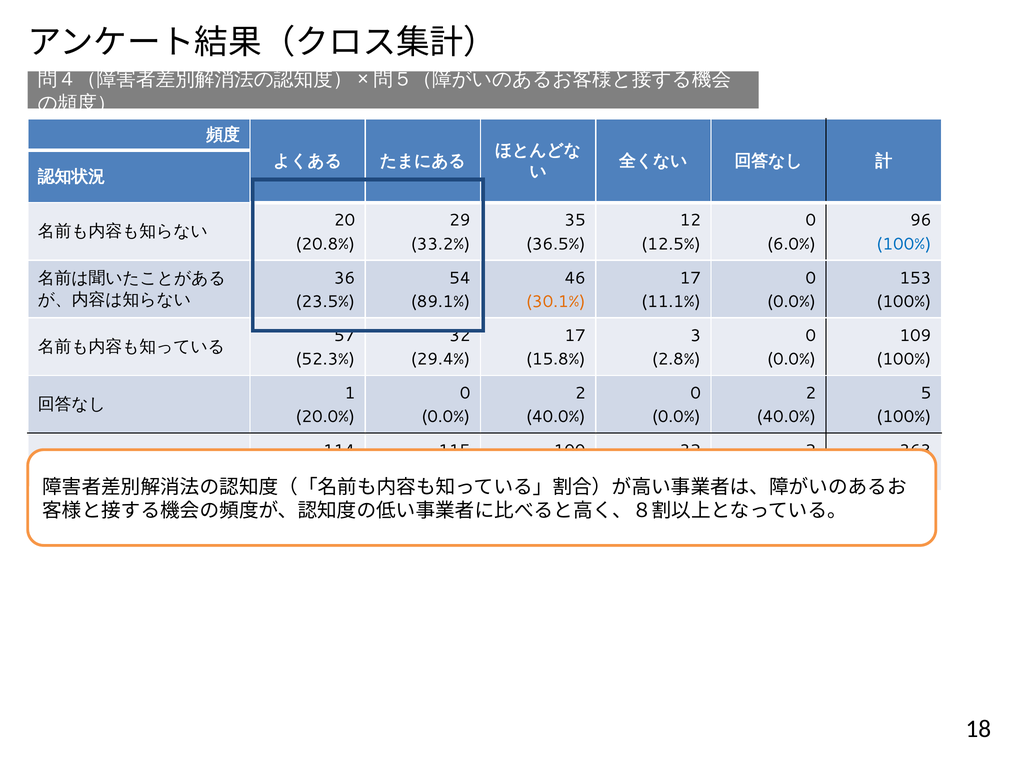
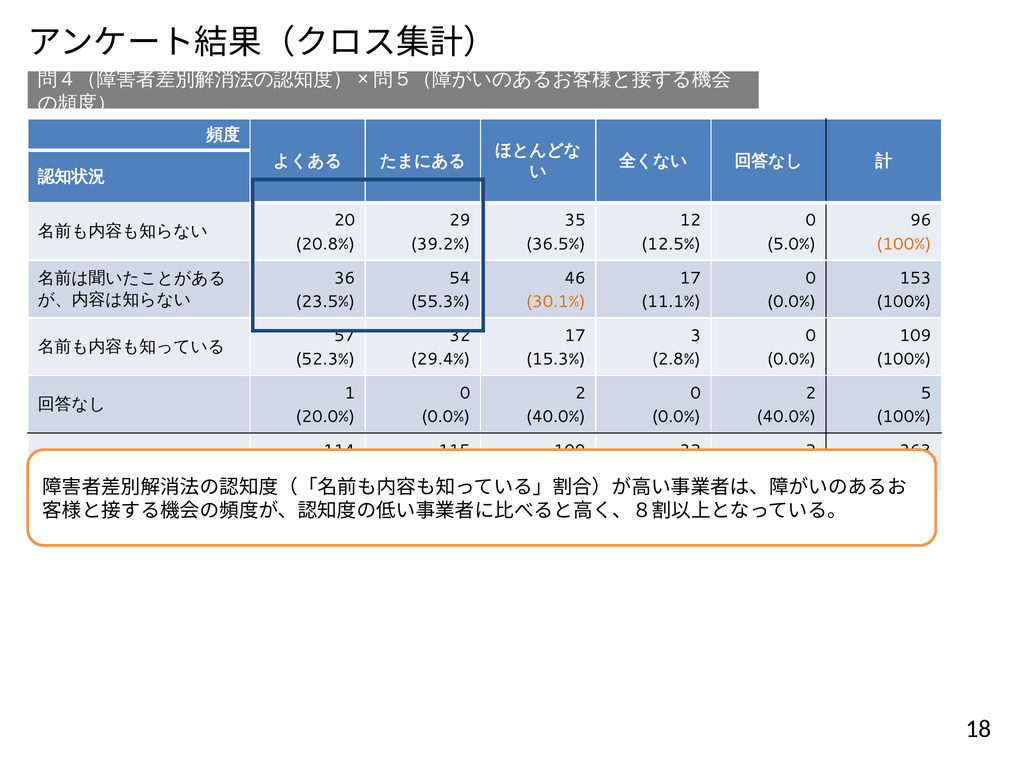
33.2%: 33.2% -> 39.2% (440, 244)
6.0%: 6.0% -> 5.0% (791, 244)
100% colour: blue -> orange (904, 244)
89.1%: 89.1% -> 55.3% (440, 302)
15.8%: 15.8% -> 15.3% (556, 359)
